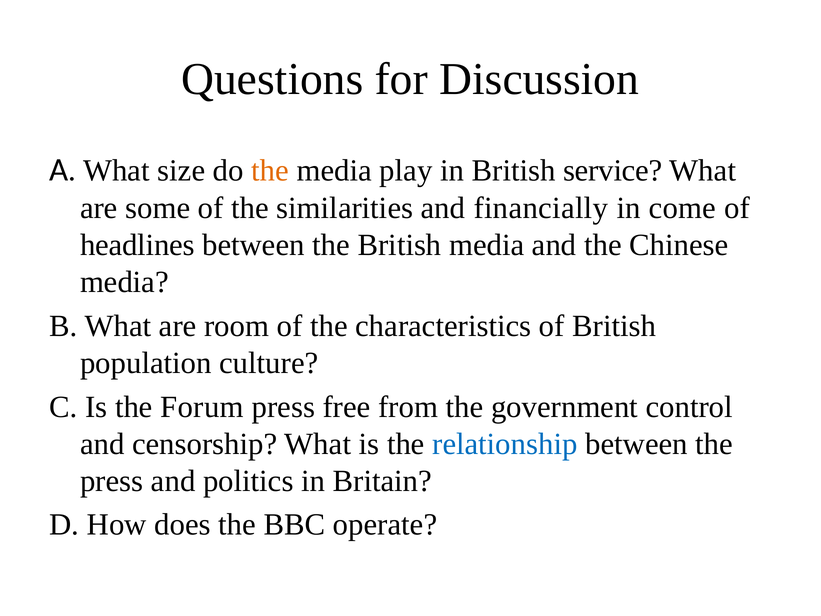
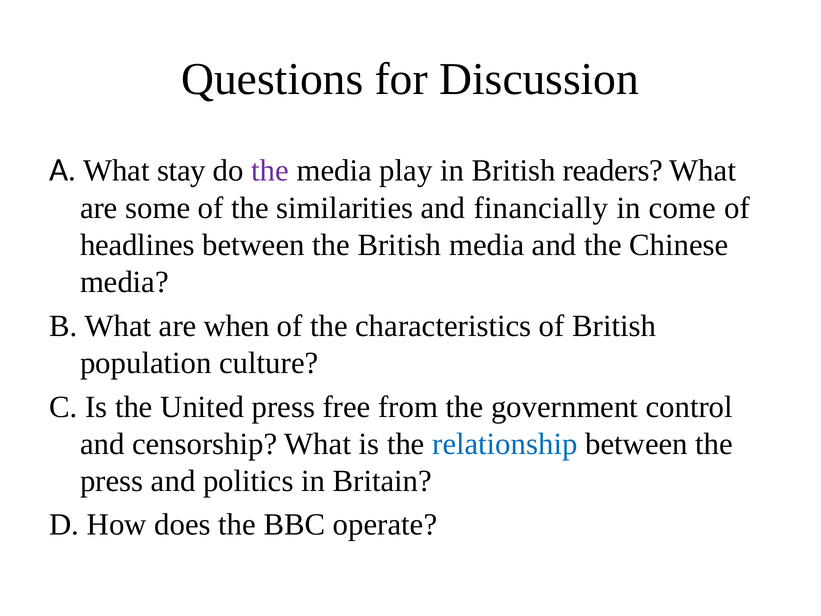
size: size -> stay (181, 171)
the colour: orange -> purple (270, 171)
service: service -> readers (613, 171)
room: room -> when (237, 326)
Forum: Forum -> United (202, 407)
